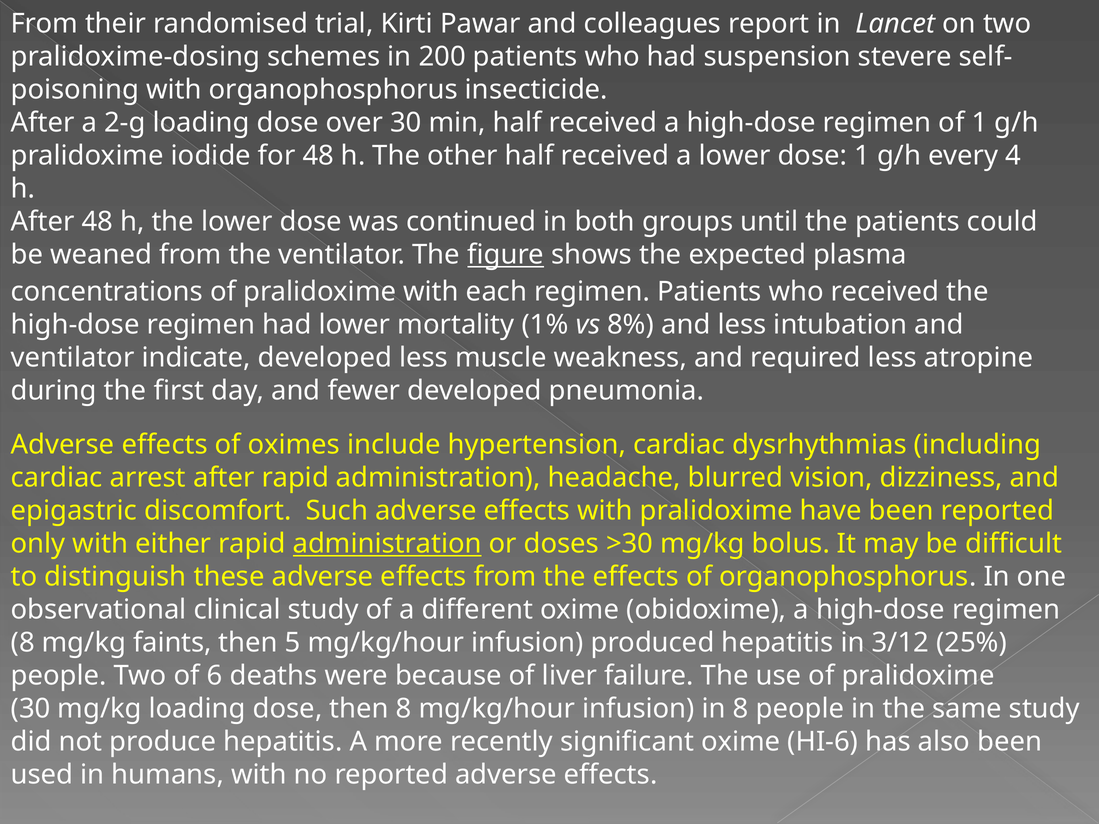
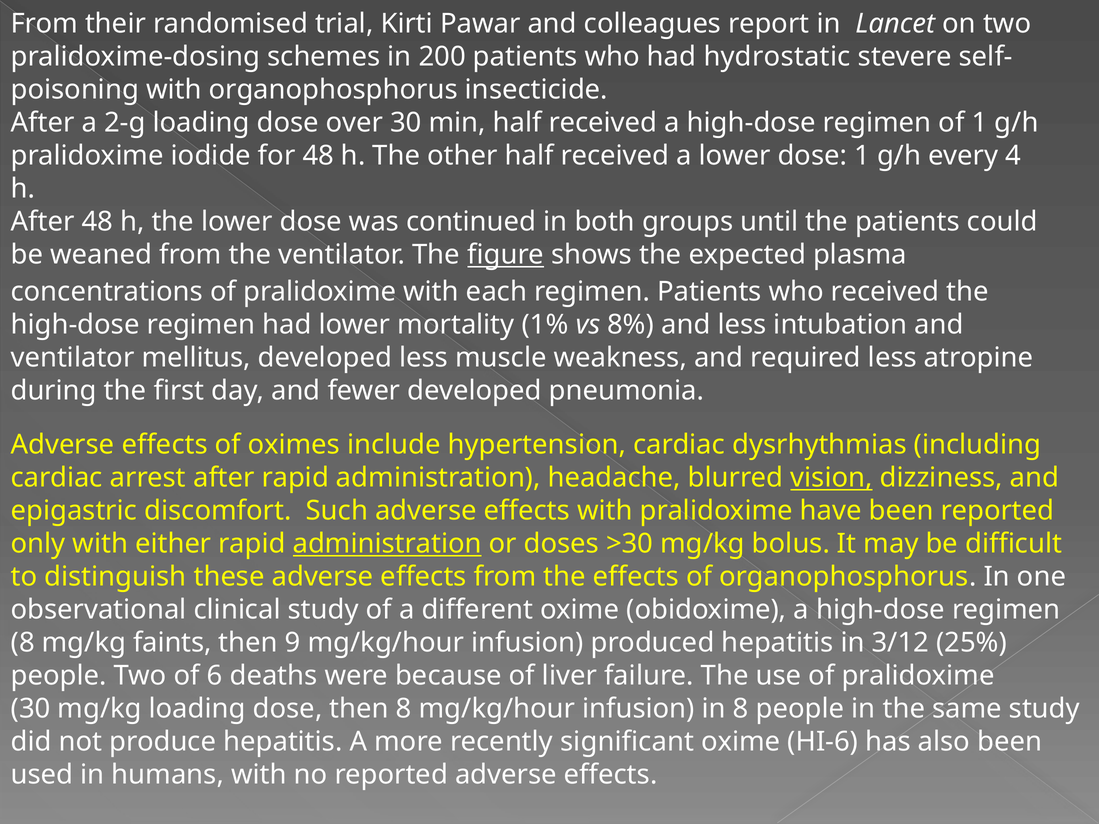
suspension: suspension -> hydrostatic (777, 57)
indicate: indicate -> mellitus (196, 358)
vision underline: none -> present (831, 478)
5: 5 -> 9 (293, 643)
